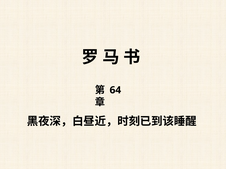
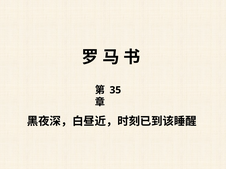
64: 64 -> 35 (115, 90)
